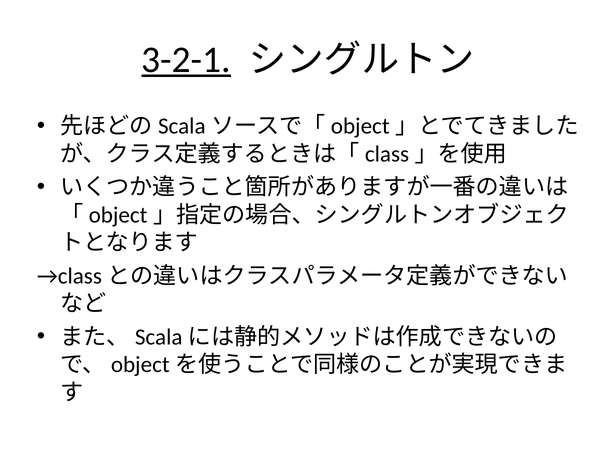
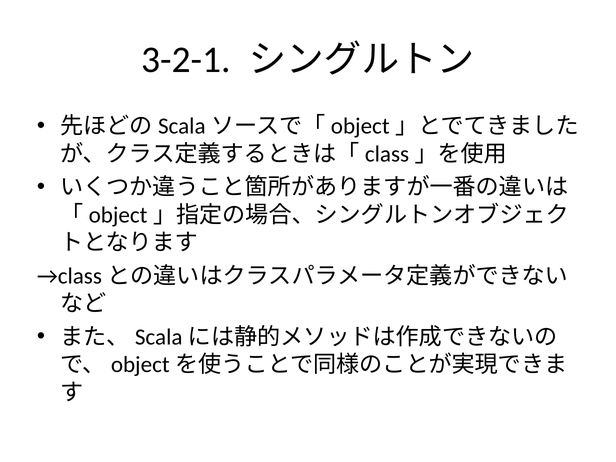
3-2-1 underline: present -> none (186, 60)
